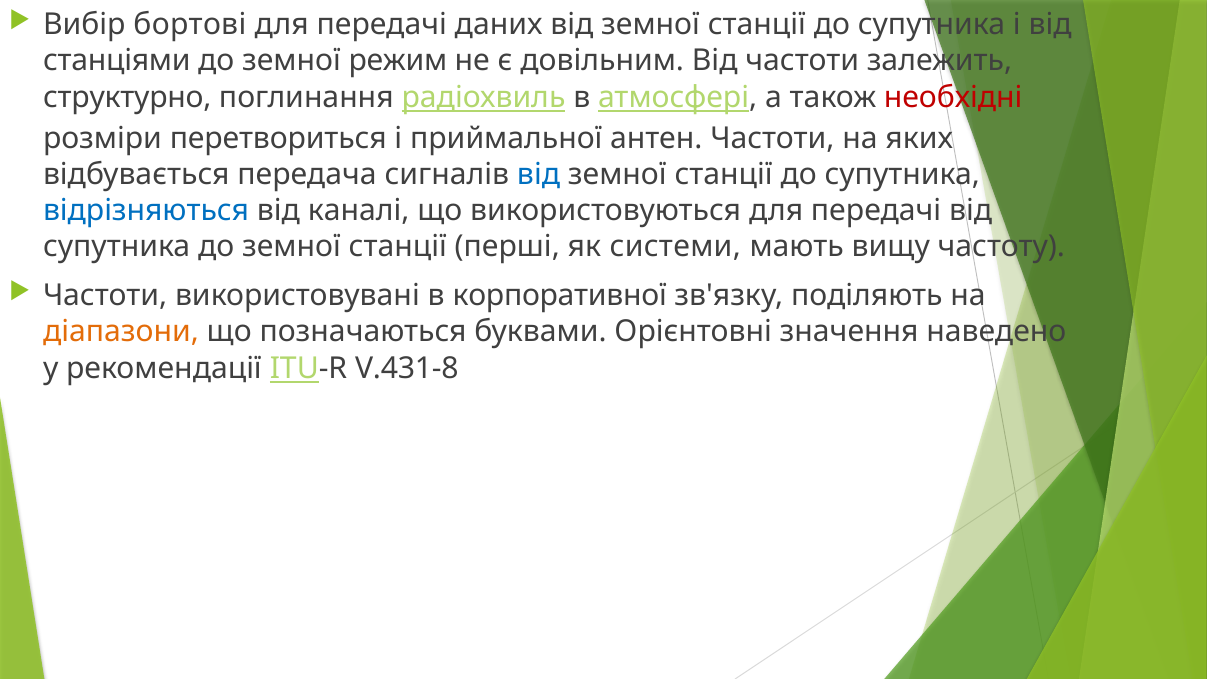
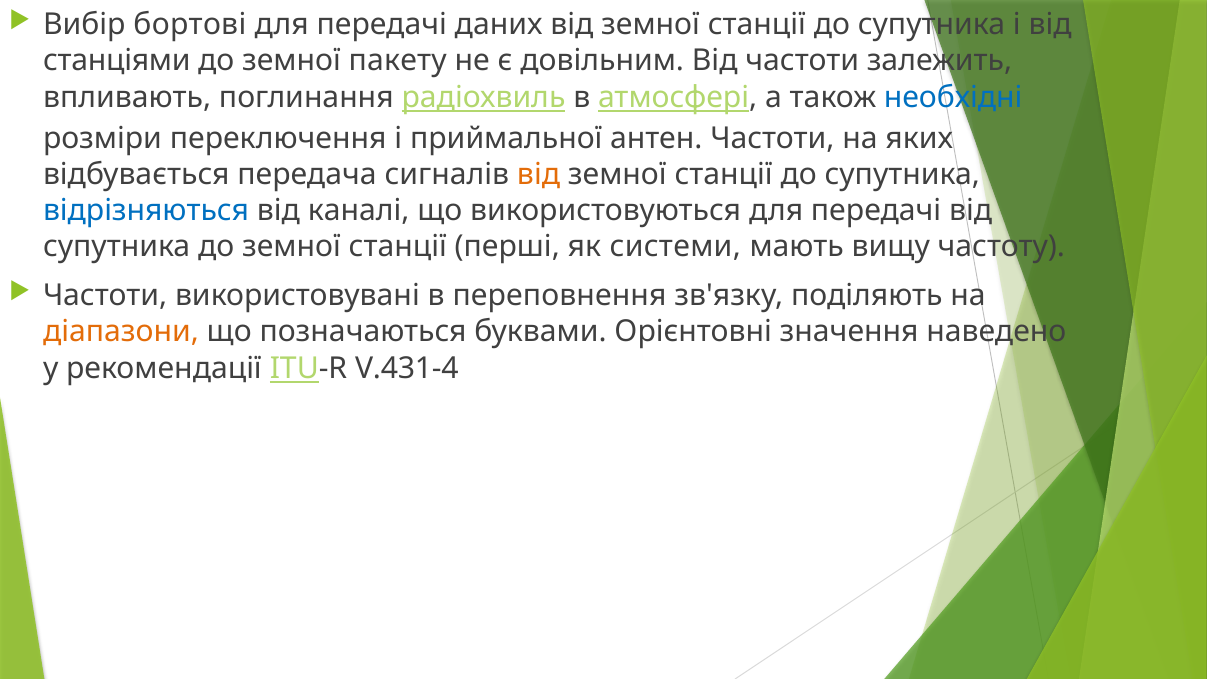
режим: режим -> пакету (398, 61)
структурно: структурно -> впливають (127, 97)
необхідні colour: red -> blue (953, 97)
перетвориться: перетвориться -> переключення (278, 138)
від colour: blue -> orange (539, 175)
корпоративної: корпоративної -> переповнення (560, 296)
V.431-8: V.431-8 -> V.431-4 (407, 368)
